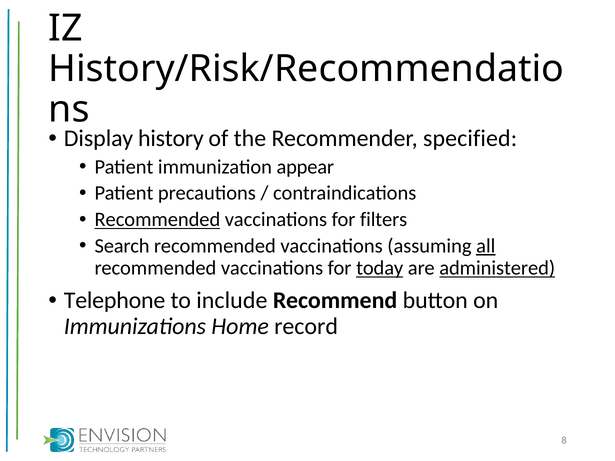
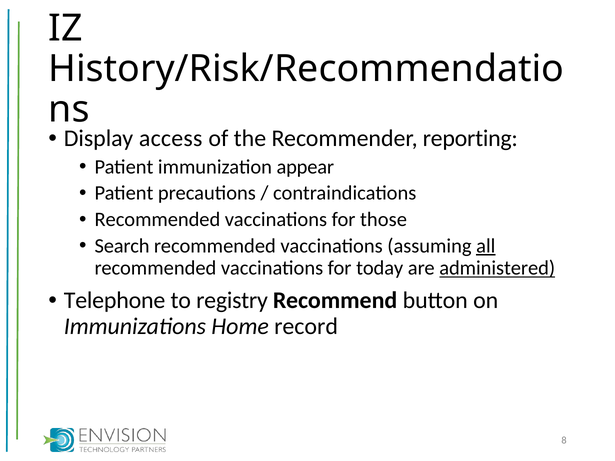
history: history -> access (171, 139)
specified: specified -> reporting (470, 139)
Recommended underline: present -> none (157, 220)
filters: filters -> those (384, 220)
today underline: present -> none (380, 268)
include: include -> registry (232, 301)
